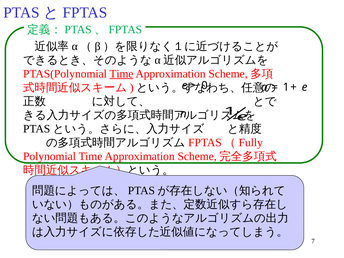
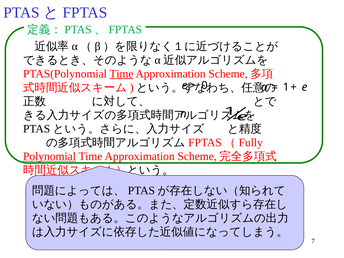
Polynomial underline: none -> present (50, 156)
